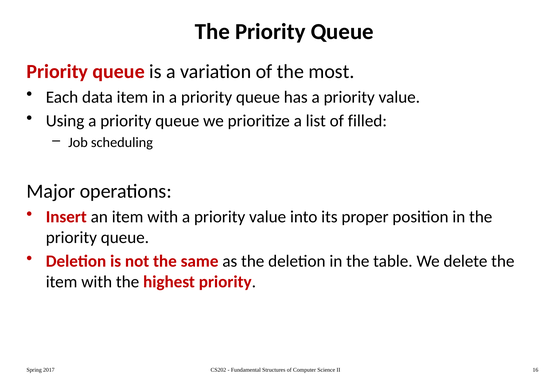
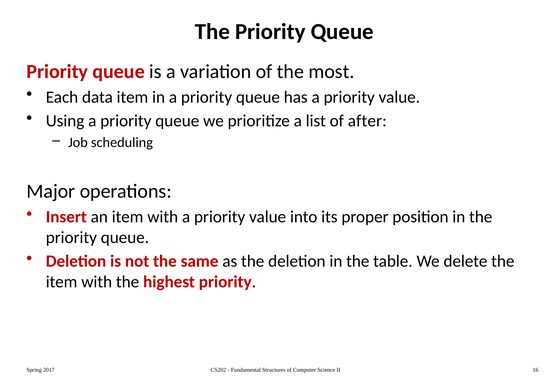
filled: filled -> after (367, 121)
